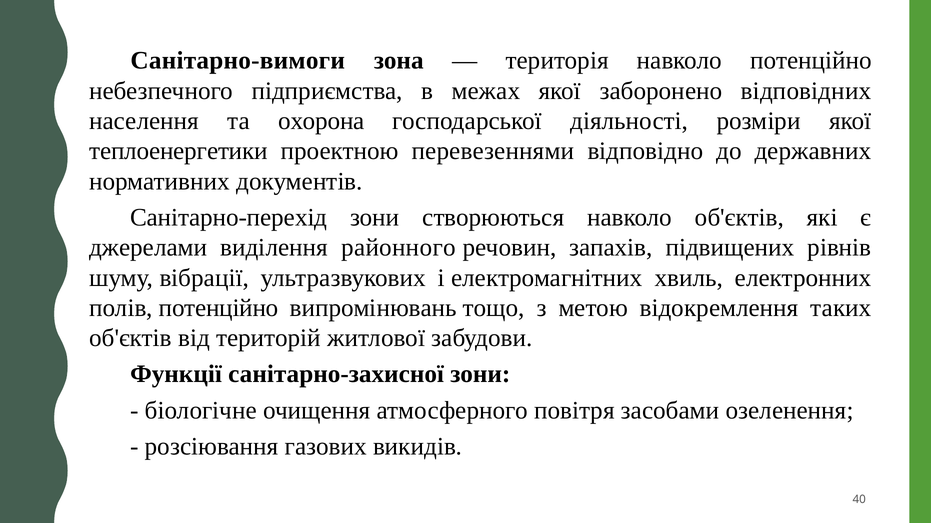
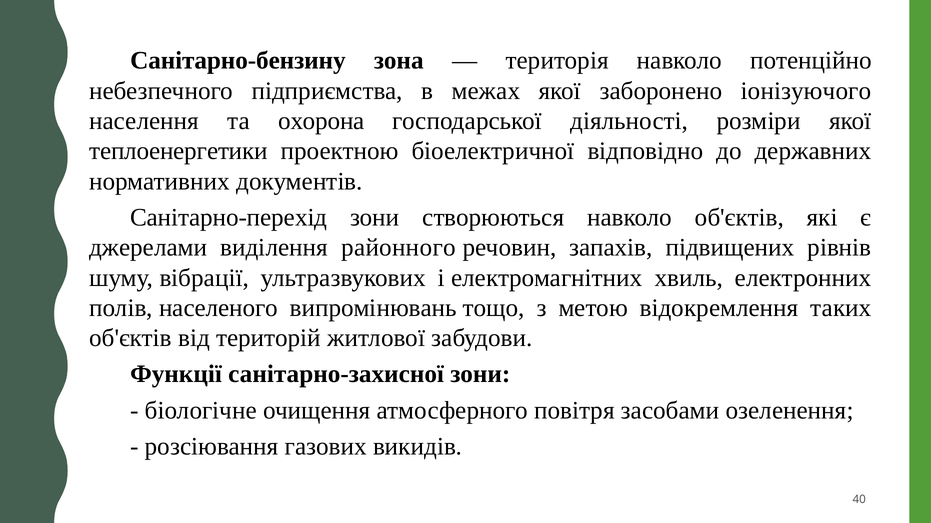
Санітарно-вимоги: Санітарно-вимоги -> Санітарно-бензину (238, 61)
відповідних: відповідних -> іонізyючого (806, 91)
перевезеннями: перевезеннями -> біоелектричної (493, 151)
полів потенційно: потенційно -> населеного (219, 308)
